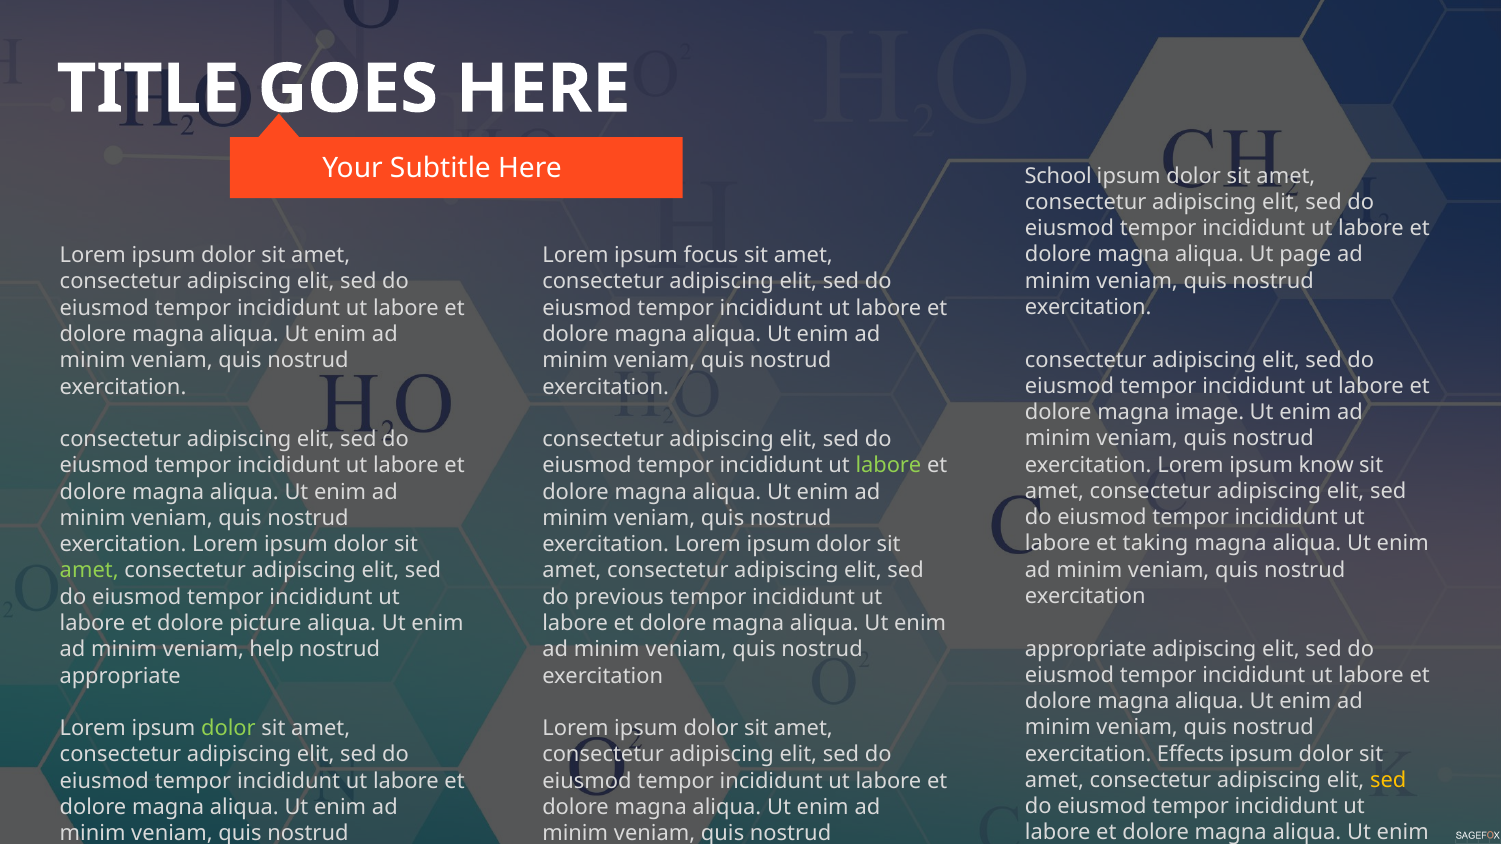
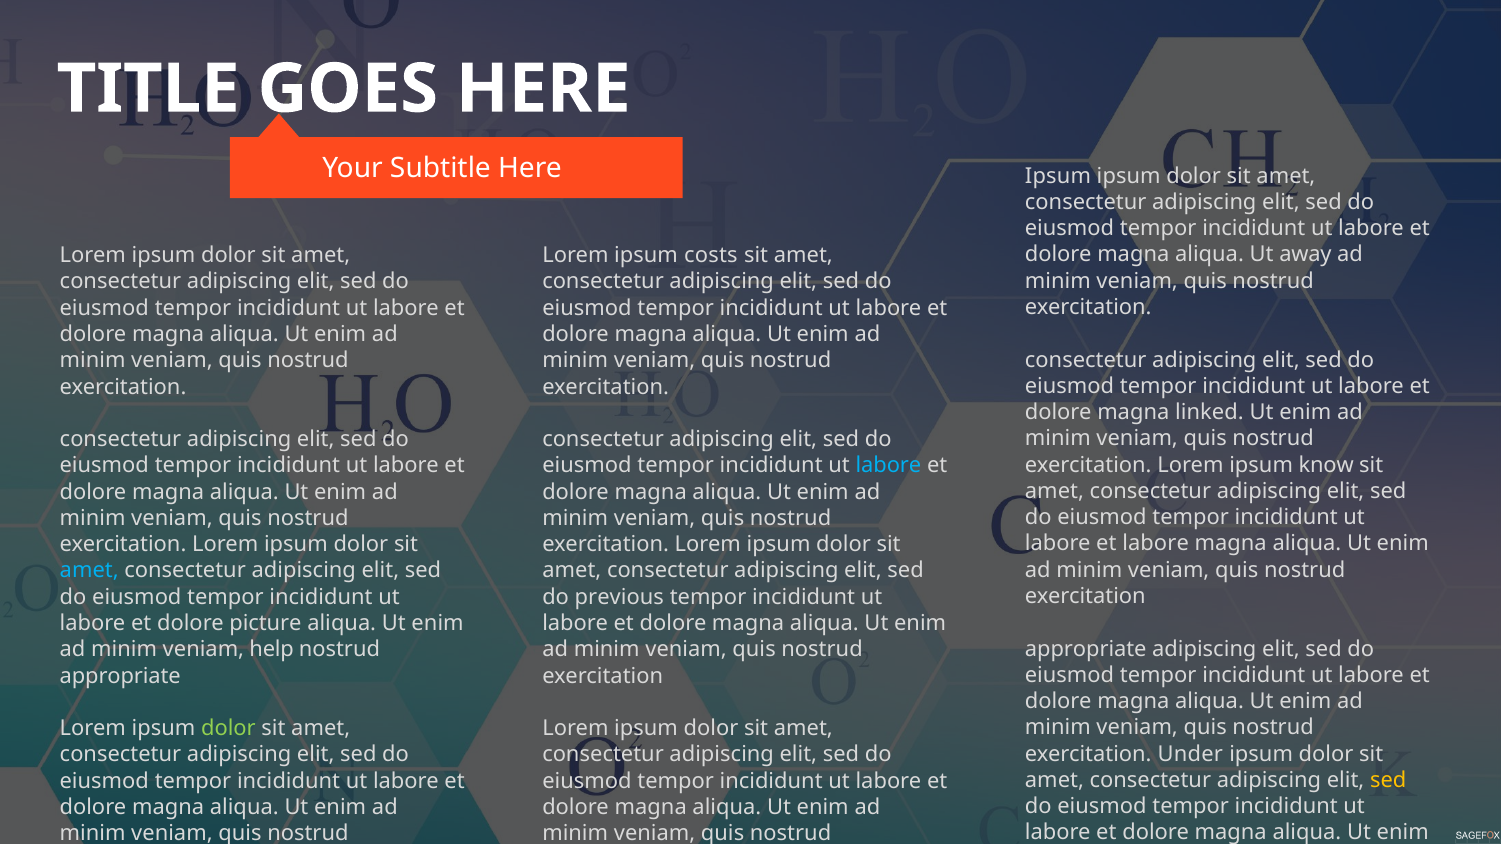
School: School -> Ipsum (1058, 176)
page: page -> away (1305, 255)
focus: focus -> costs (711, 256)
image: image -> linked (1209, 413)
labore colour: light green -> light blue (888, 466)
et taking: taking -> labore (1156, 544)
amet colour: light green -> light blue (89, 571)
Effects: Effects -> Under (1190, 754)
